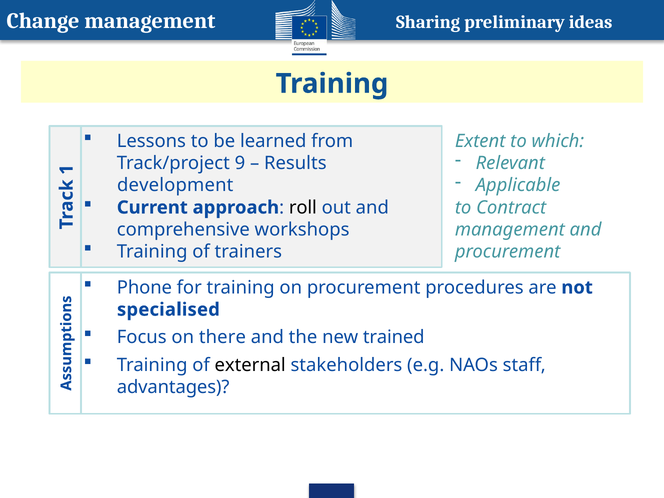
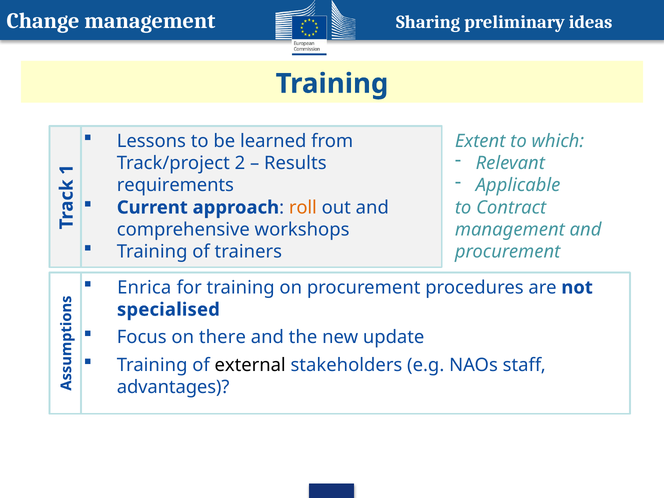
9: 9 -> 2 (240, 163)
development: development -> requirements (175, 185)
roll colour: black -> orange (303, 208)
Phone: Phone -> Enrica (144, 288)
trained: trained -> update (394, 337)
